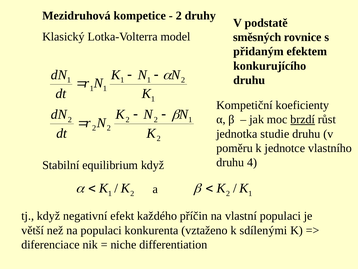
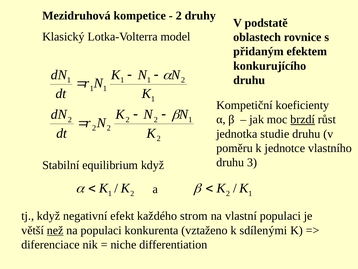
směsných: směsných -> oblastech (257, 37)
4: 4 -> 3 (252, 162)
příčin: příčin -> strom (194, 216)
než underline: none -> present (55, 230)
